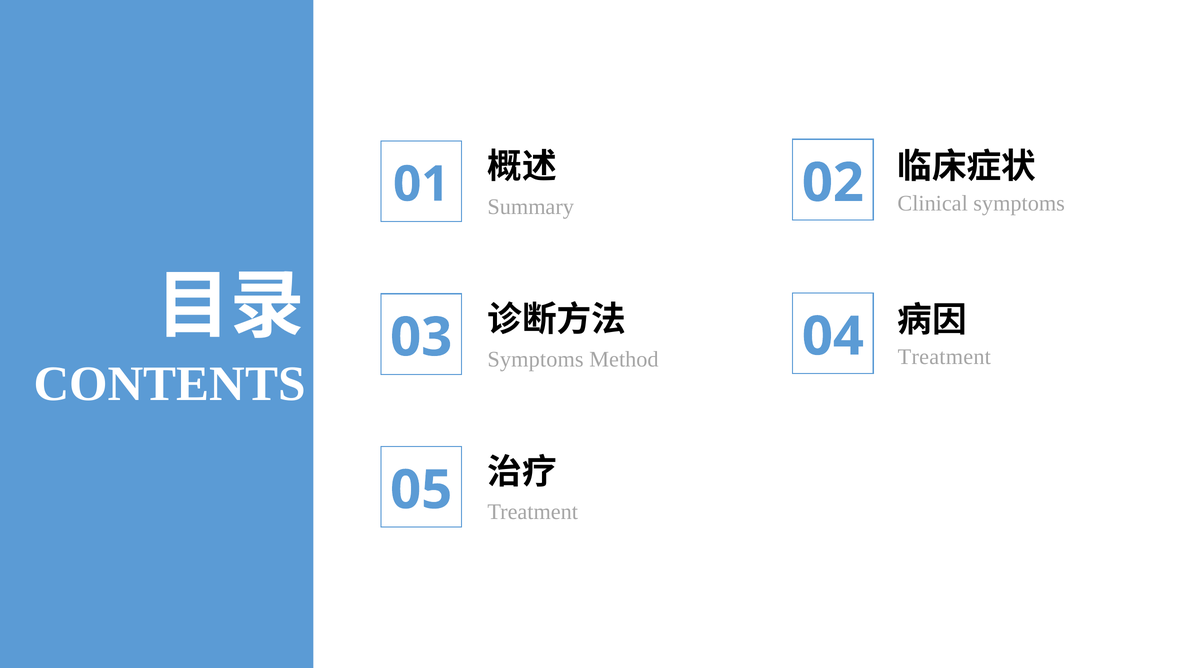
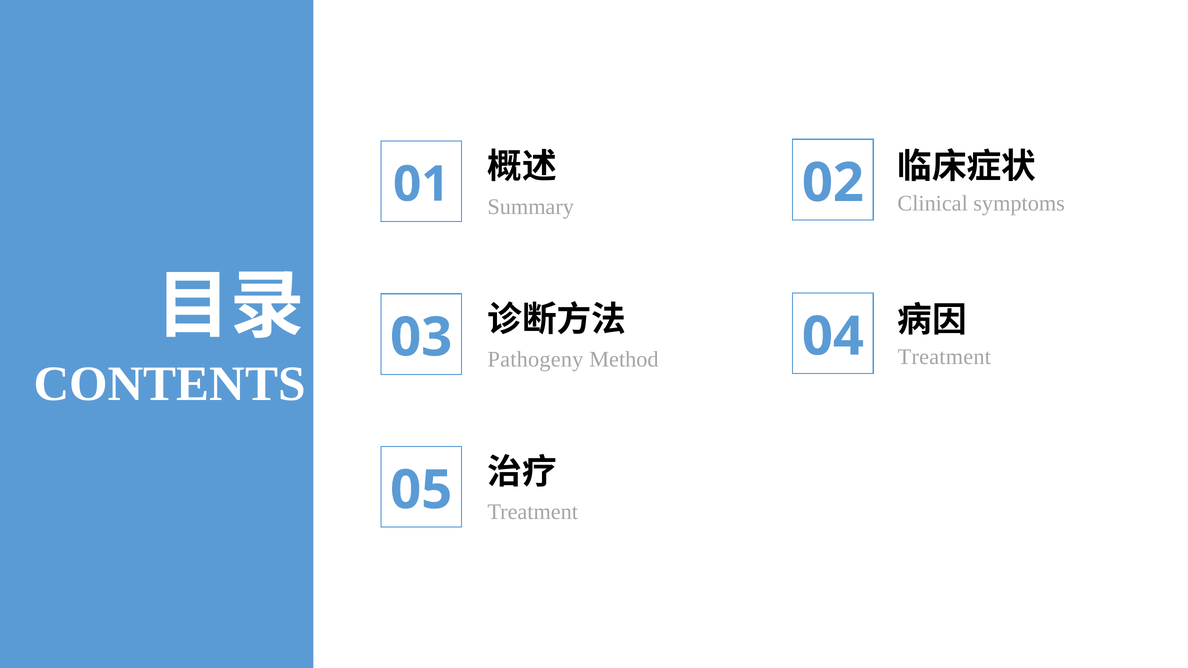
Symptoms: Symptoms -> Pathogeny (535, 360)
